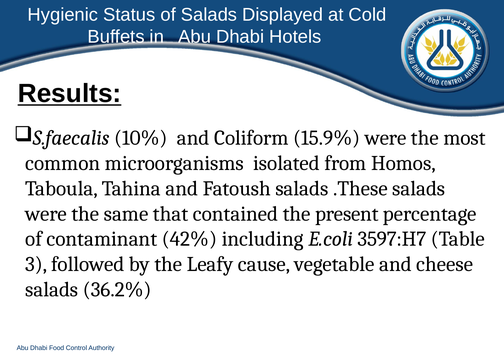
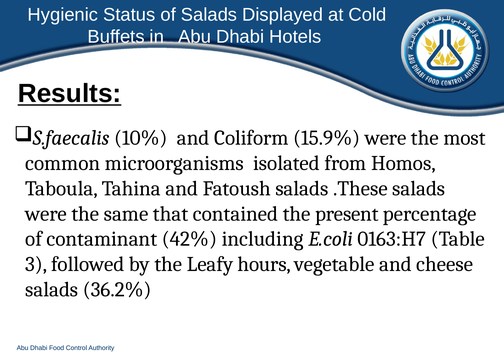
3597:H7: 3597:H7 -> 0163:H7 (392, 239)
cause: cause -> hours (264, 265)
